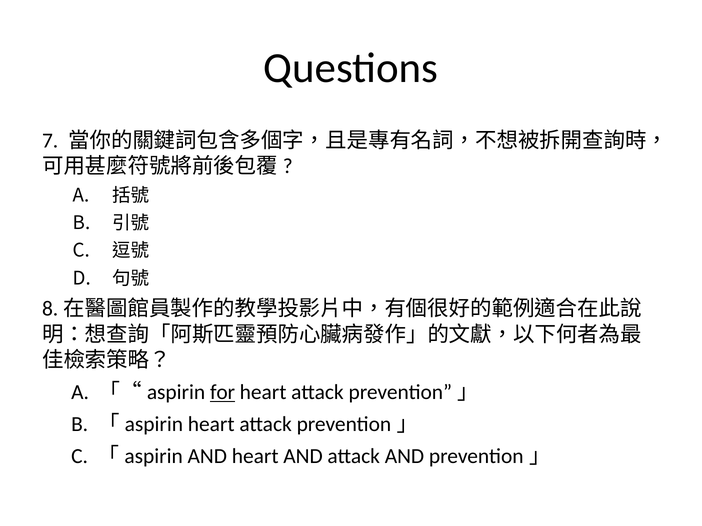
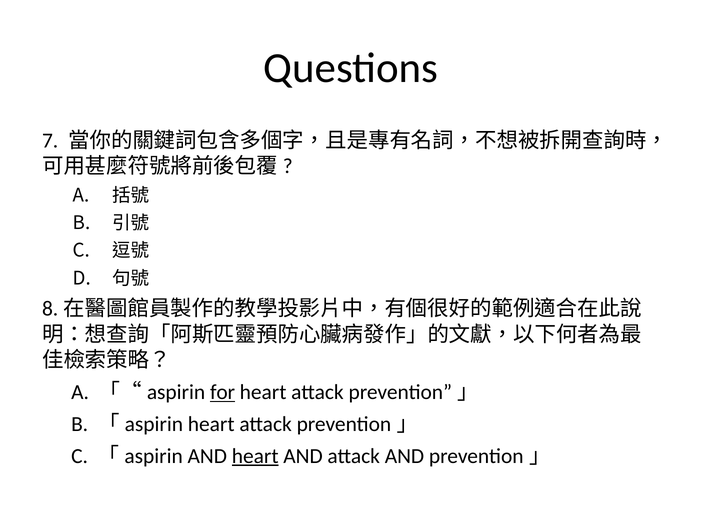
heart underline: none -> present (255, 457)
